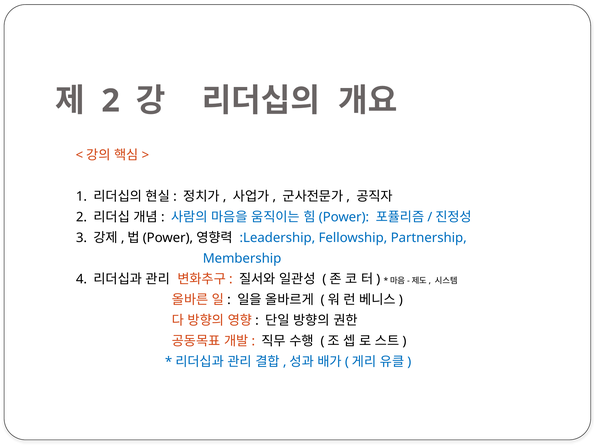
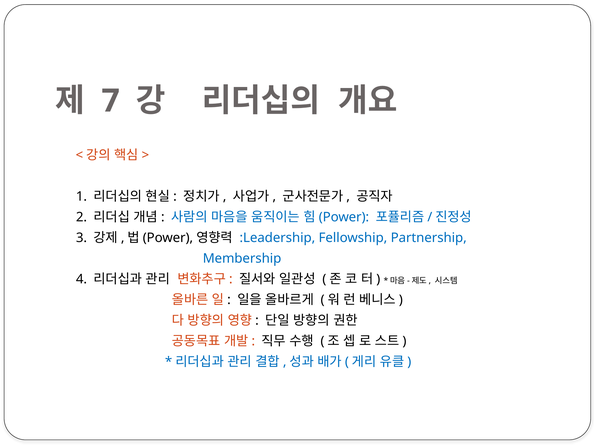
2: 2 -> 7 (111, 101)
